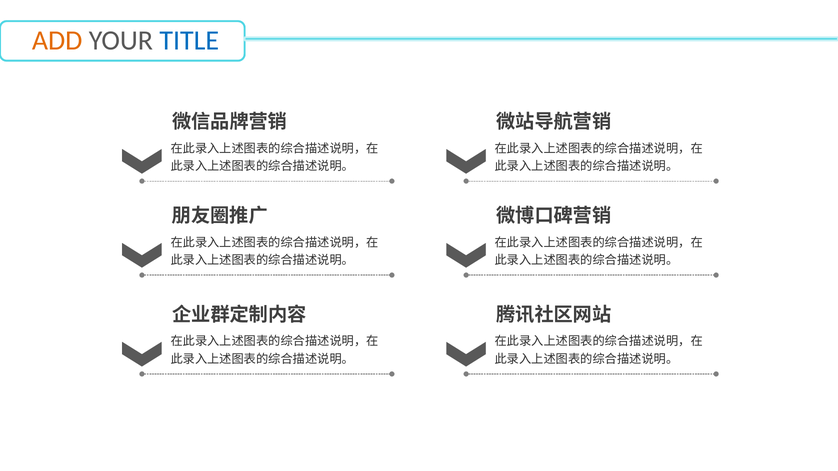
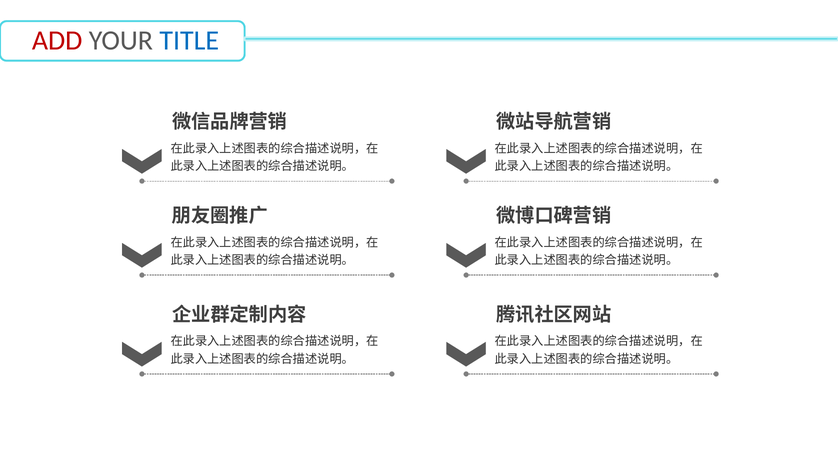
ADD colour: orange -> red (57, 41)
